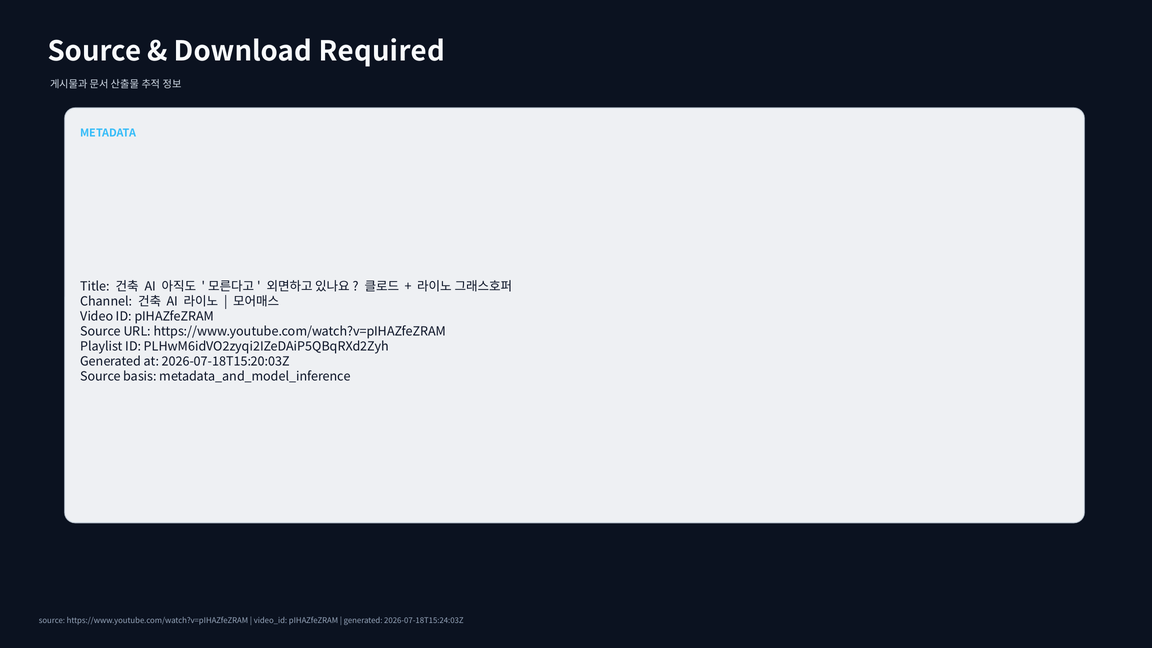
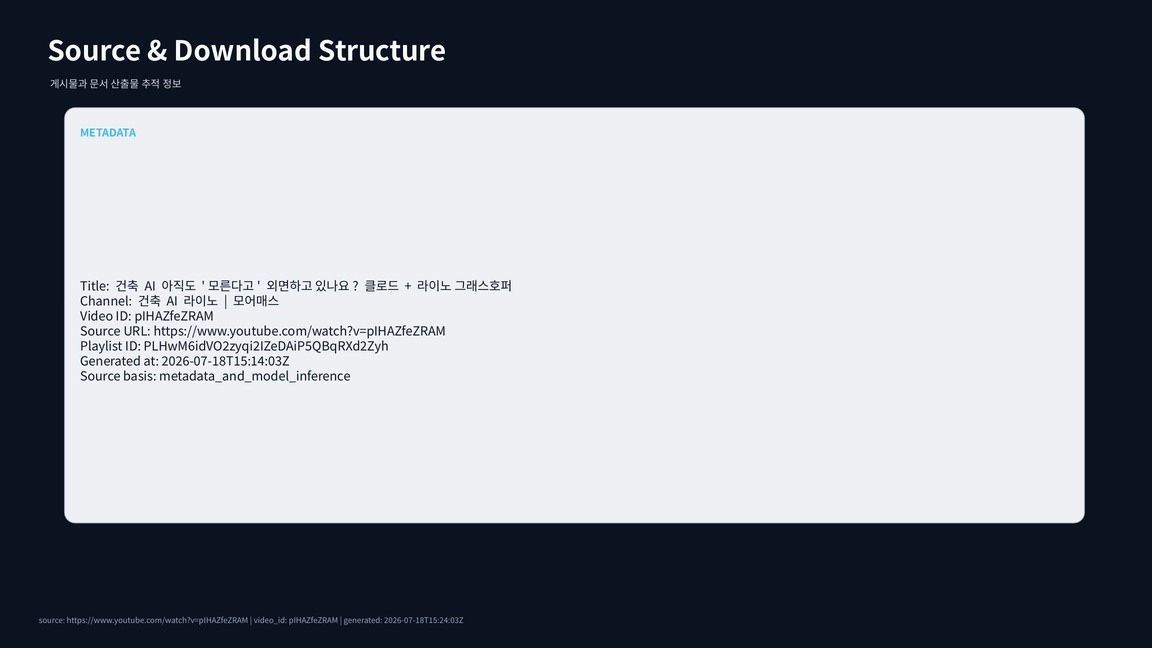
Required: Required -> Structure (382, 52)
2026-07-18T15:20:03Z: 2026-07-18T15:20:03Z -> 2026-07-18T15:14:03Z (226, 362)
